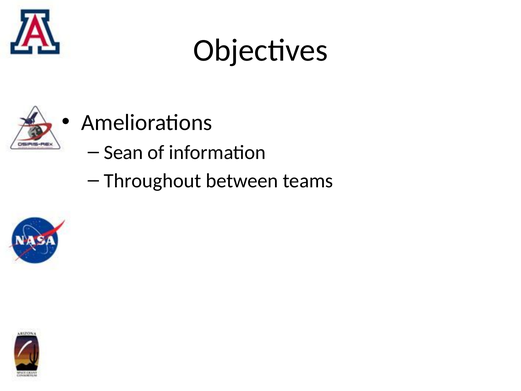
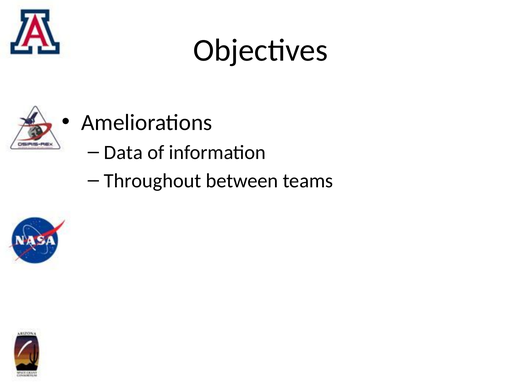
Sean: Sean -> Data (123, 152)
